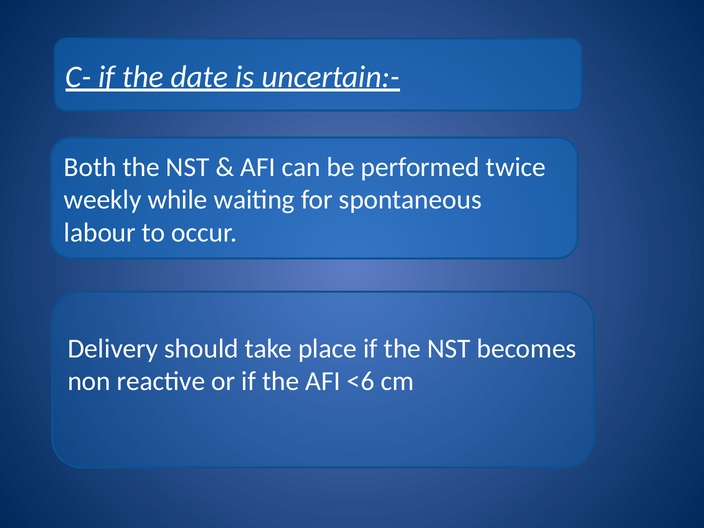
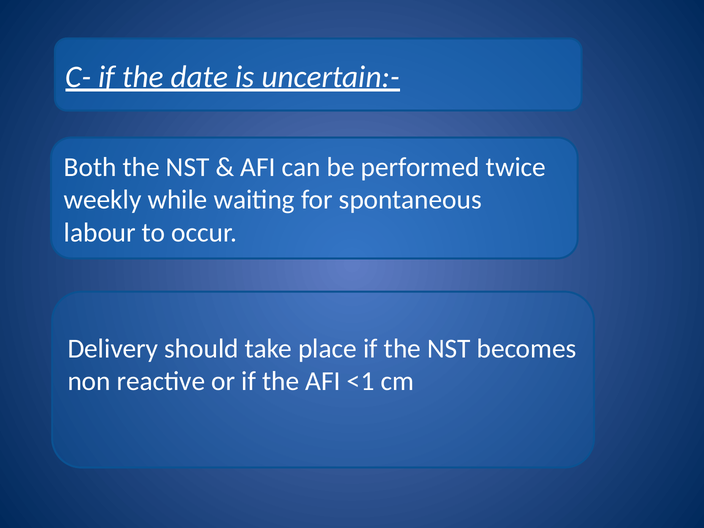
<6: <6 -> <1 (361, 381)
